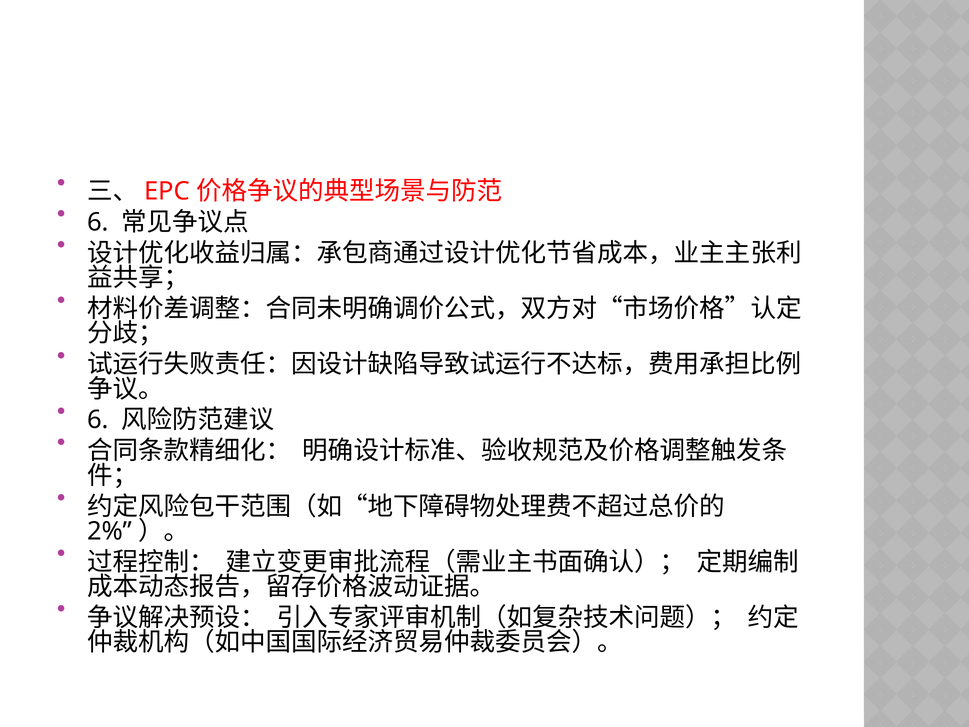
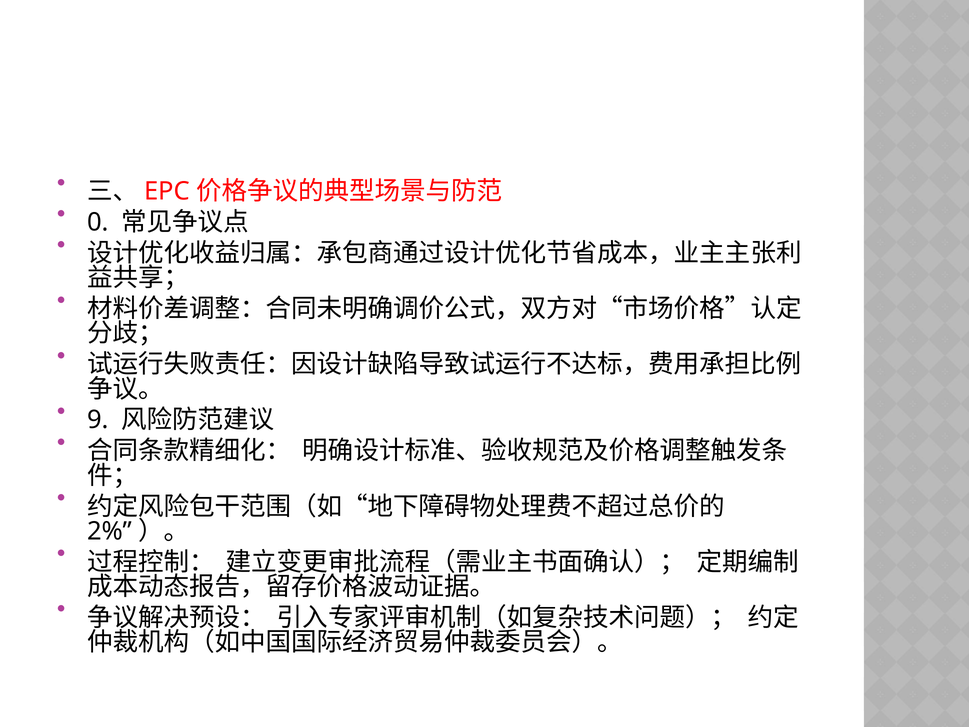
6: 6 -> 0 (98, 222)
6: 6 -> 9 (98, 420)
